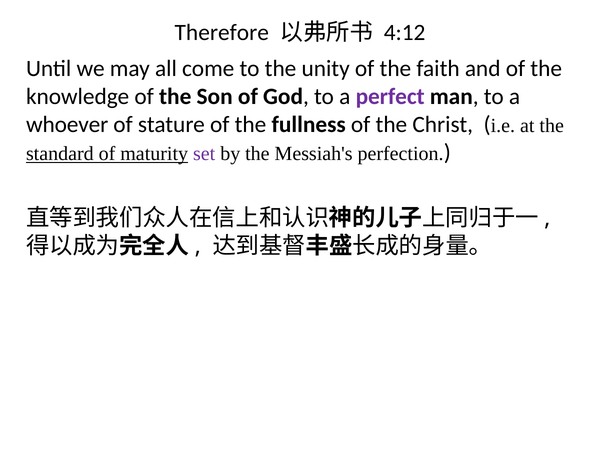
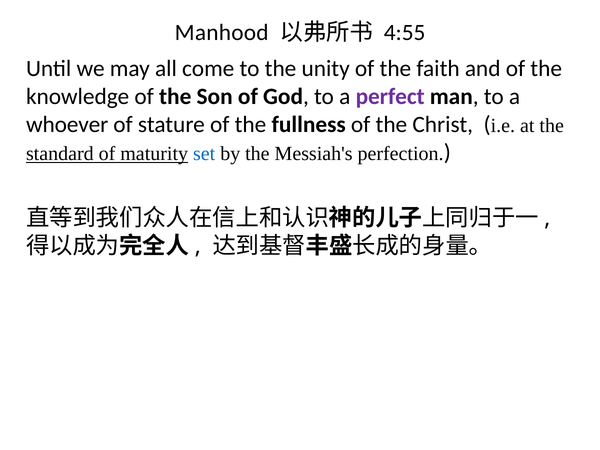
Therefore: Therefore -> Manhood (222, 33)
4:12: 4:12 -> 4:55 (405, 33)
set colour: purple -> blue (204, 154)
